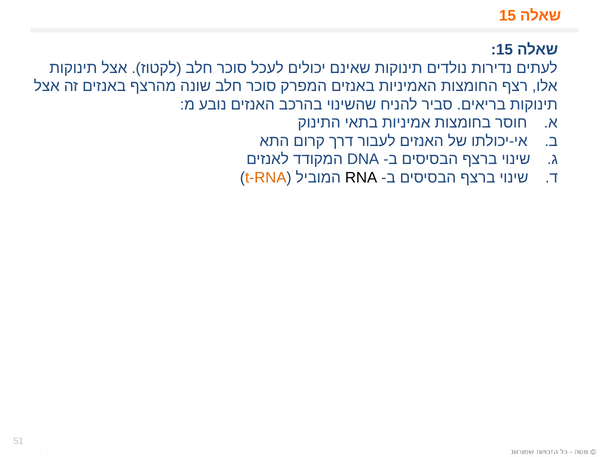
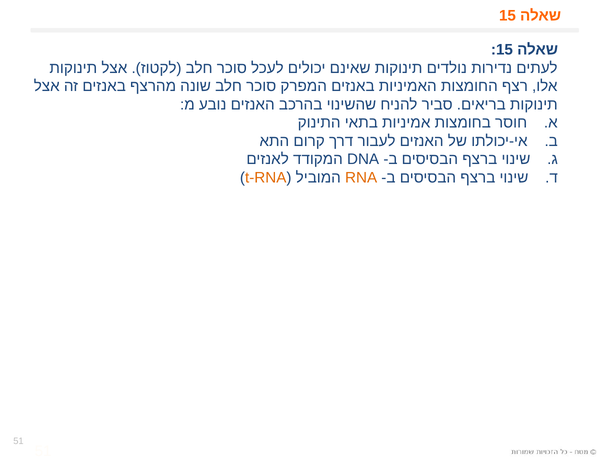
RNA colour: black -> orange (361, 178)
